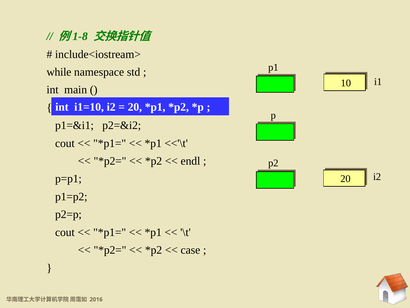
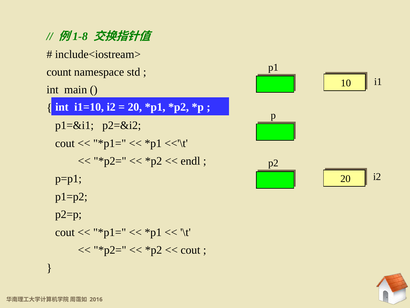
while: while -> count (59, 72)
case: case -> cout (190, 250)
